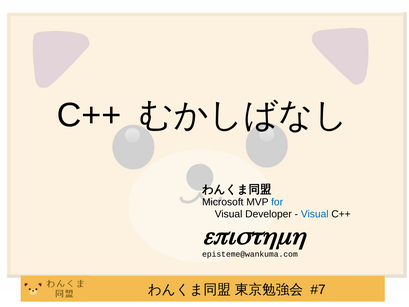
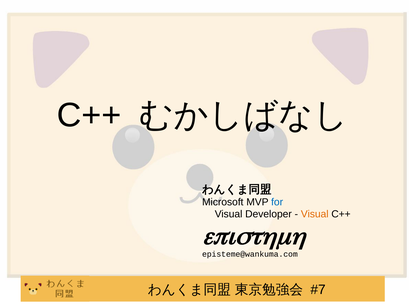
Visual colour: blue -> orange (315, 214)
